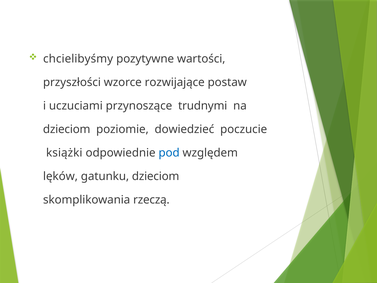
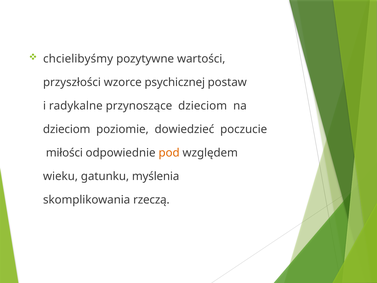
rozwijające: rozwijające -> psychicznej (175, 82)
uczuciami: uczuciami -> radykalne (76, 106)
przynoszące trudnymi: trudnymi -> dzieciom (203, 106)
książki: książki -> miłości (64, 153)
pod colour: blue -> orange (169, 153)
lęków: lęków -> wieku (60, 176)
gatunku dzieciom: dzieciom -> myślenia (156, 176)
